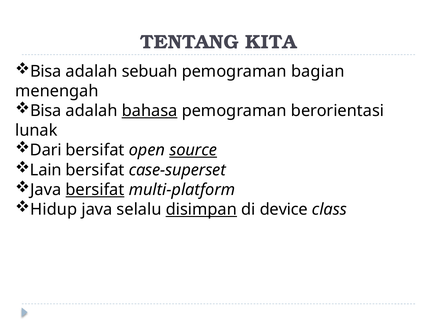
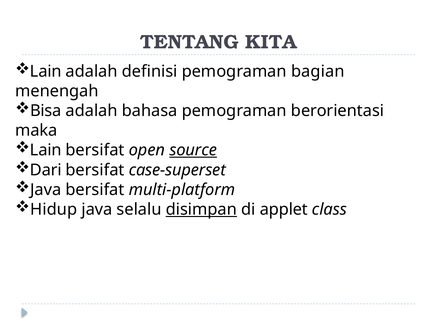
Bisa: Bisa -> Lain (46, 71)
sebuah: sebuah -> definisi (150, 71)
bahasa underline: present -> none (150, 111)
lunak: lunak -> maka (36, 130)
Dari: Dari -> Lain (46, 150)
Lain: Lain -> Dari (46, 170)
bersifat underline: present -> none (95, 189)
device: device -> applet (284, 209)
